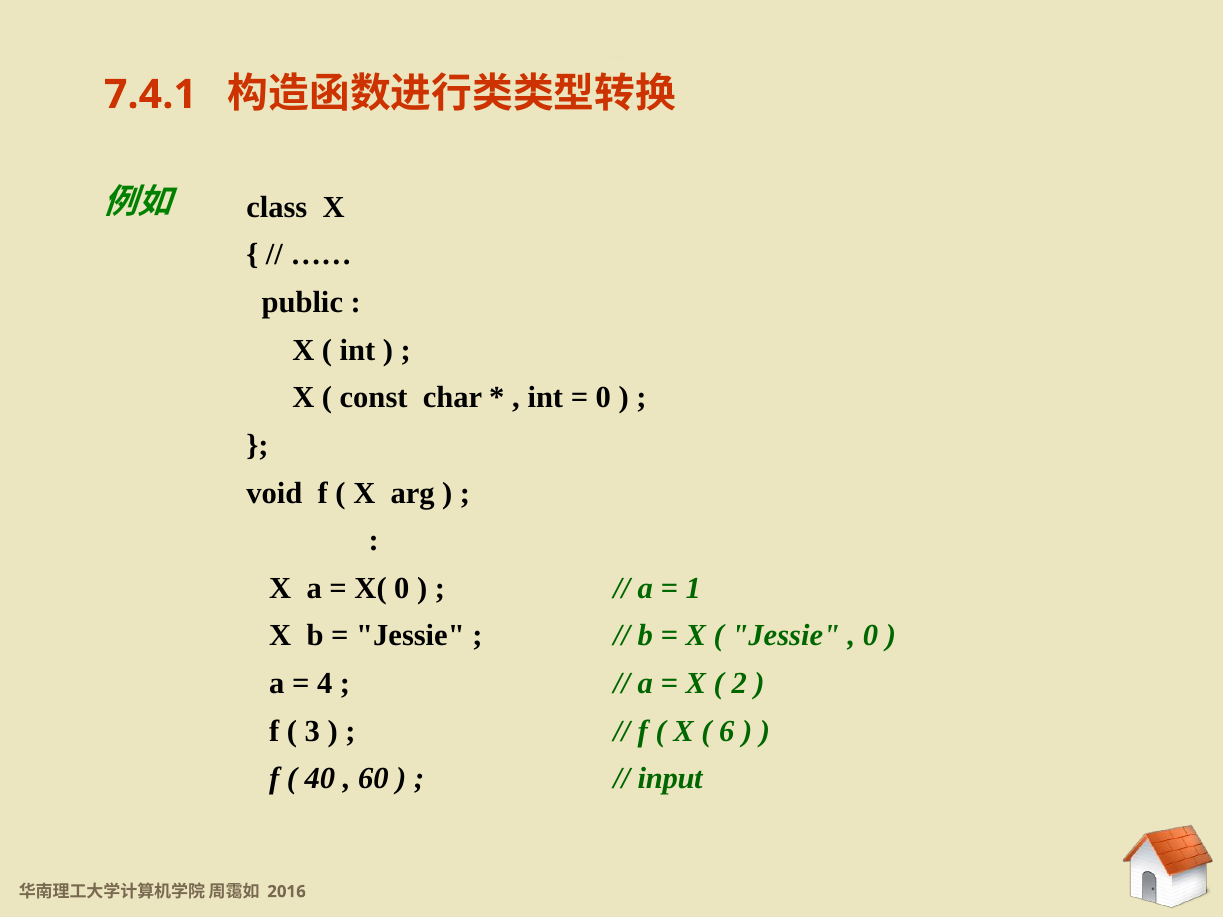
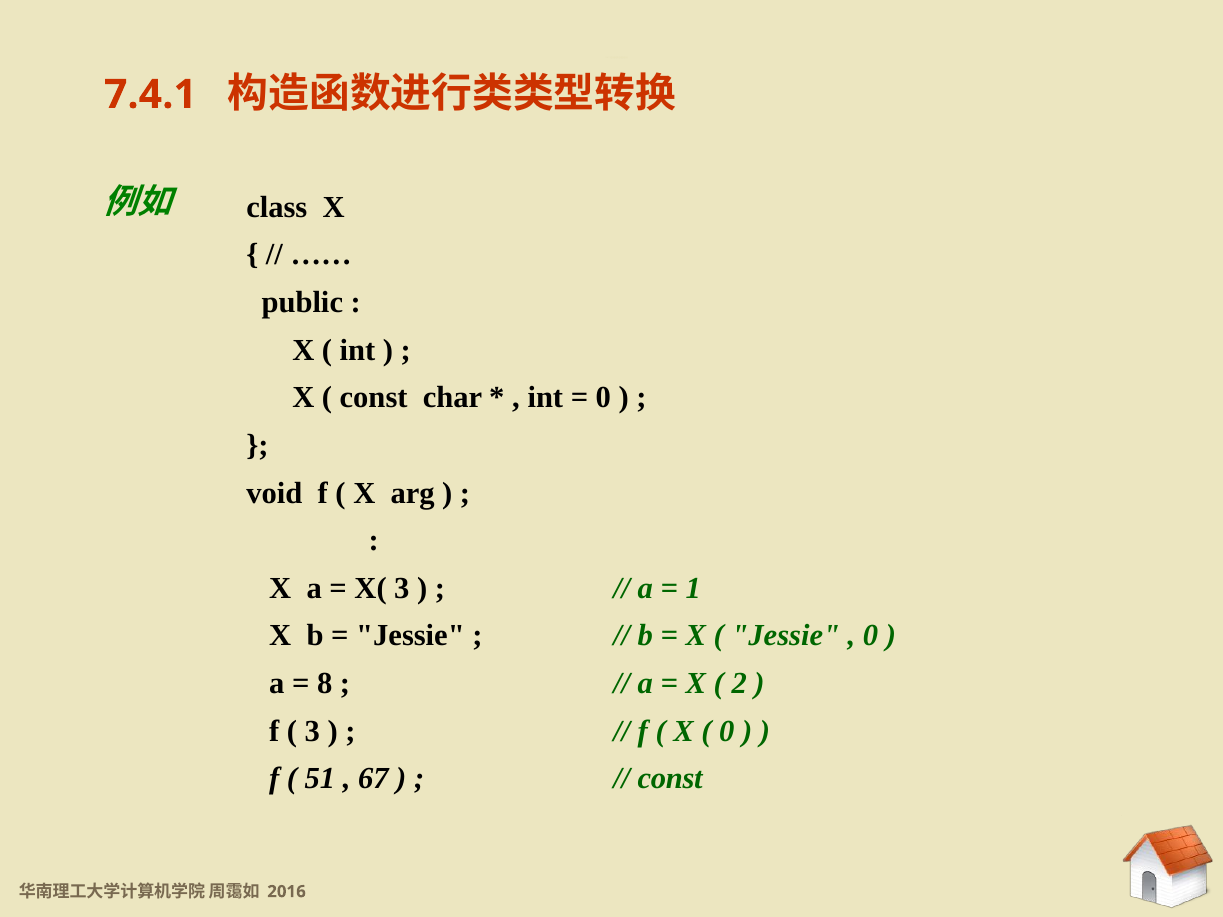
X( 0: 0 -> 3 (402, 588)
4: 4 -> 8 (325, 684)
6: 6 -> 0 (727, 731)
40: 40 -> 51 (320, 779)
60: 60 -> 67 (373, 779)
input: input -> const (670, 779)
